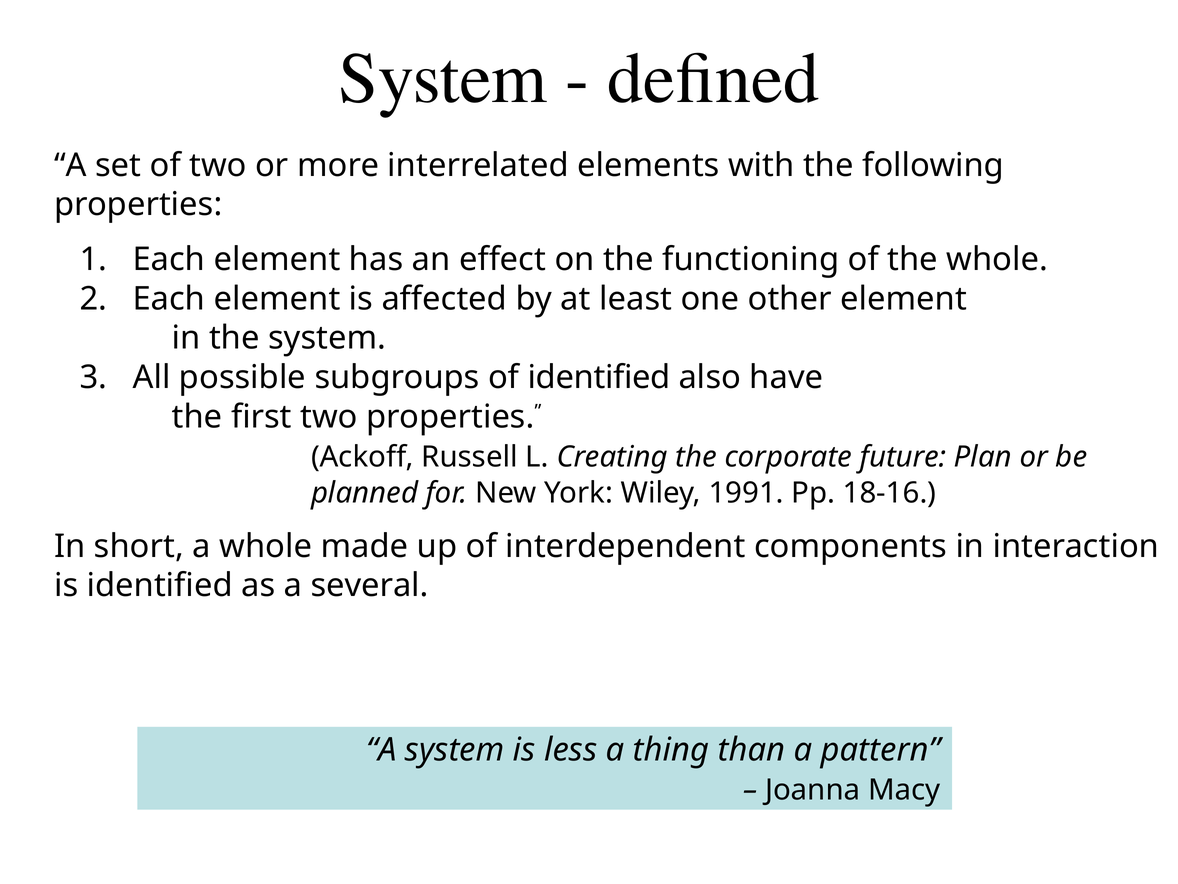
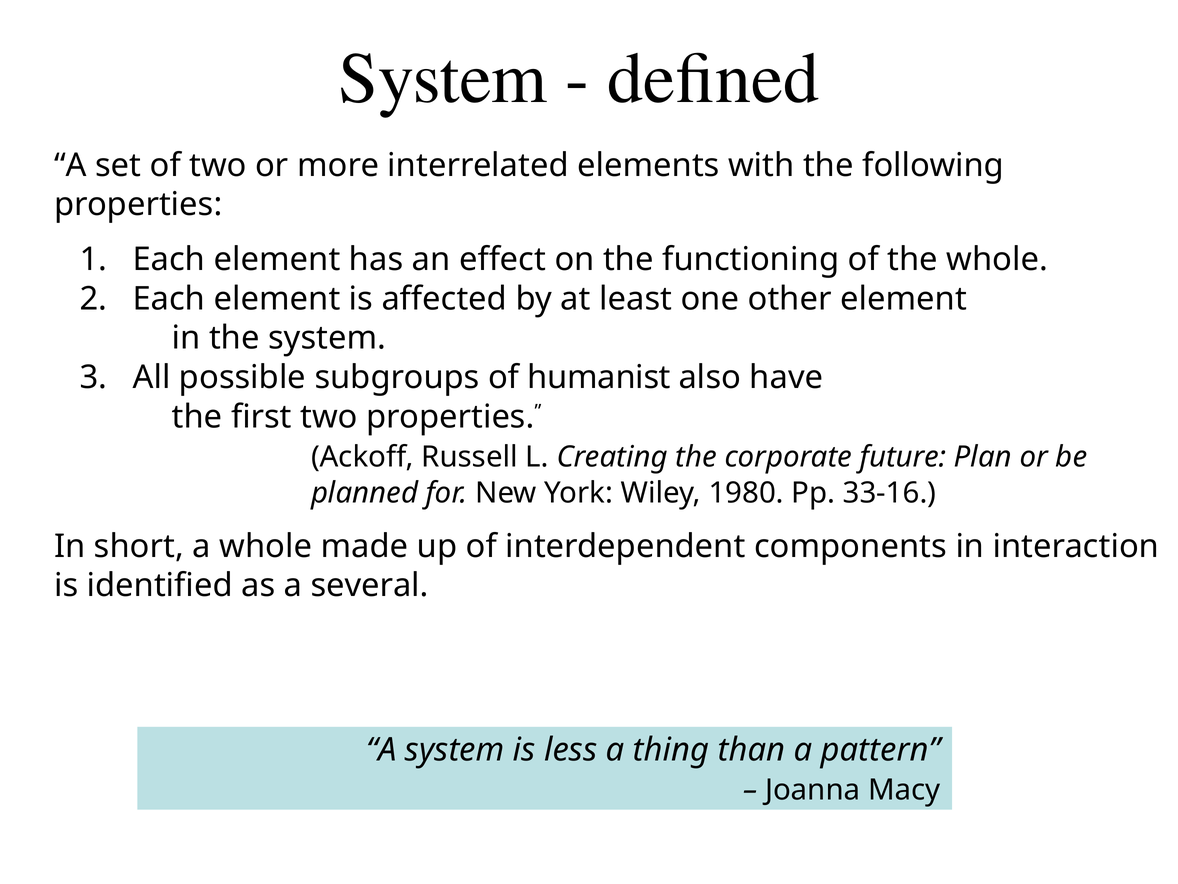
of identified: identified -> humanist (599, 377)
1991: 1991 -> 1980 (746, 493)
18-16: 18-16 -> 33-16 (890, 493)
